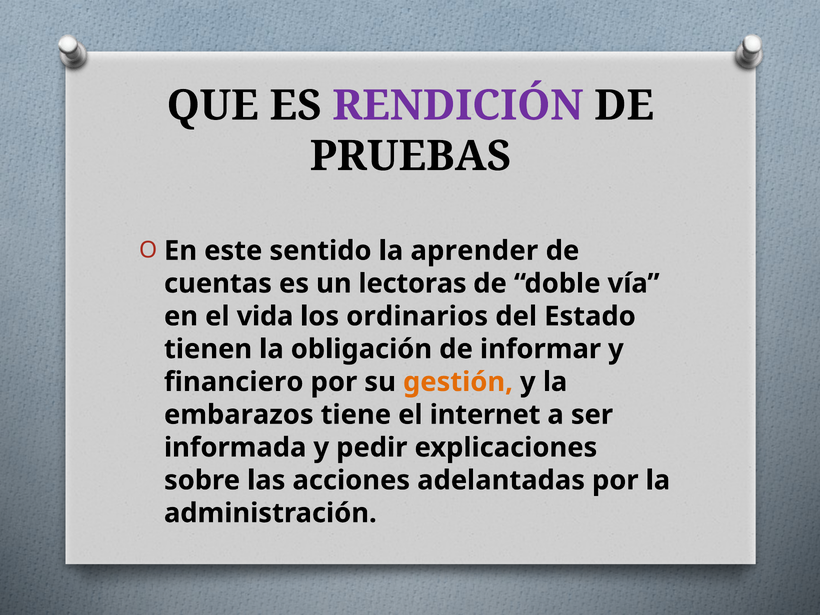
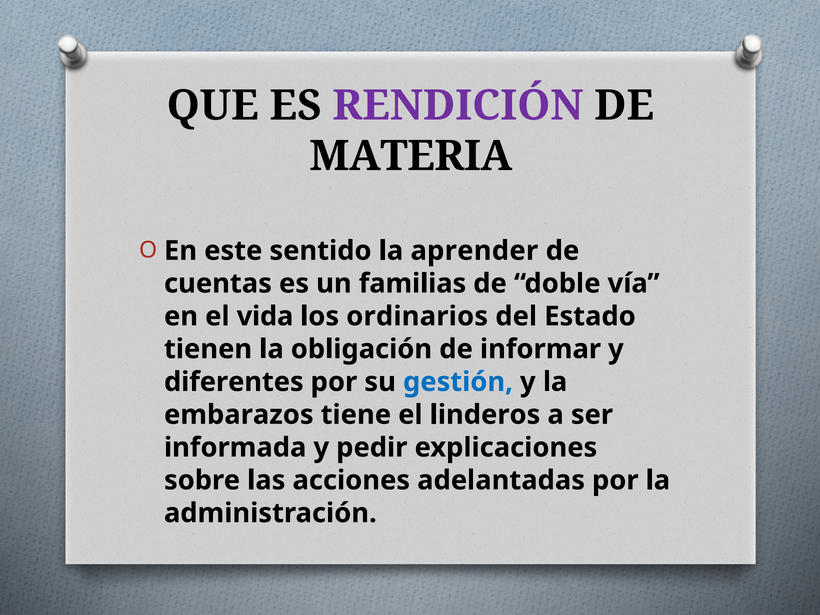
PRUEBAS: PRUEBAS -> MATERIA (411, 156)
lectoras: lectoras -> familias (413, 284)
financiero: financiero -> diferentes (234, 382)
gestión colour: orange -> blue (458, 382)
internet: internet -> linderos (485, 415)
